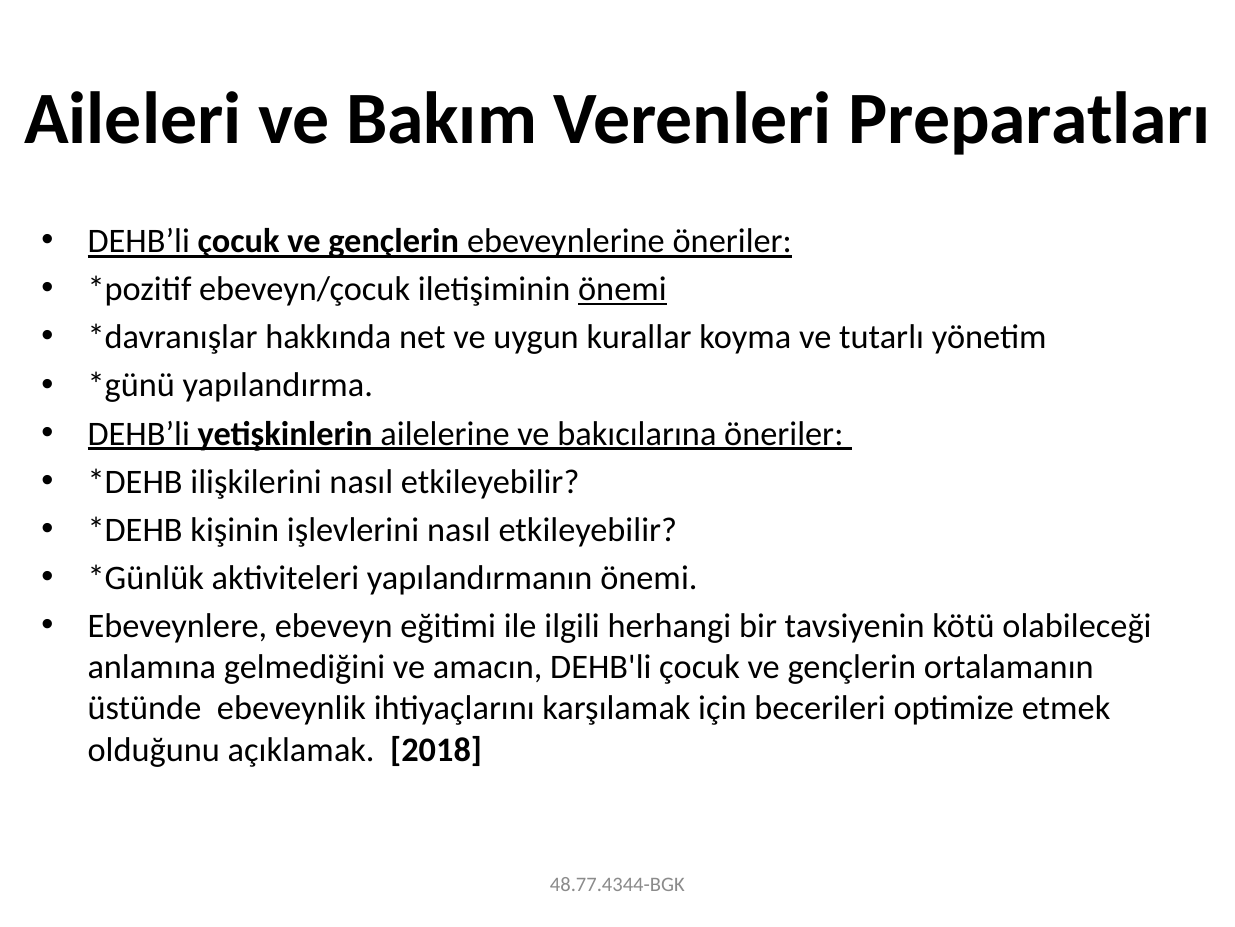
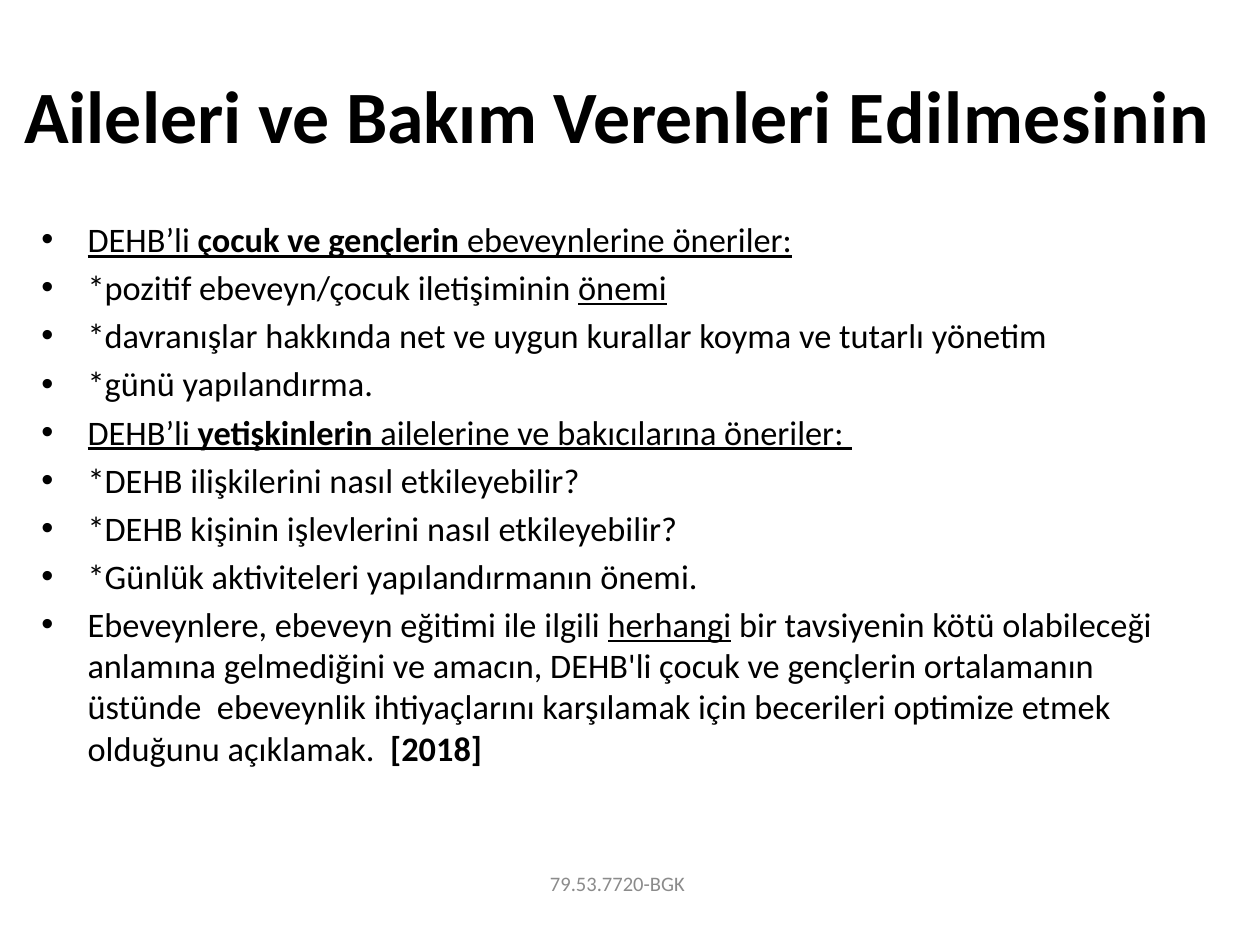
Preparatları: Preparatları -> Edilmesinin (1029, 119)
herhangi underline: none -> present (669, 626)
48.77.4344-BGK: 48.77.4344-BGK -> 79.53.7720-BGK (617, 884)
